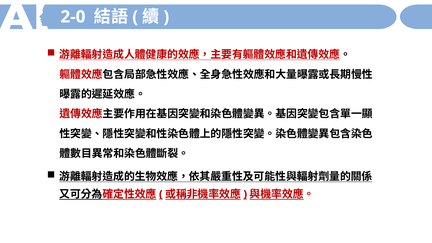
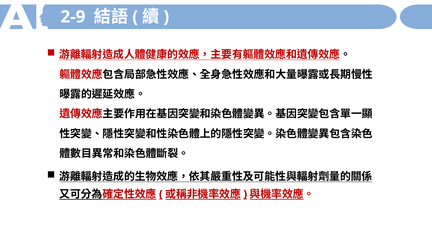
2-0: 2-0 -> 2-9 (73, 17)
